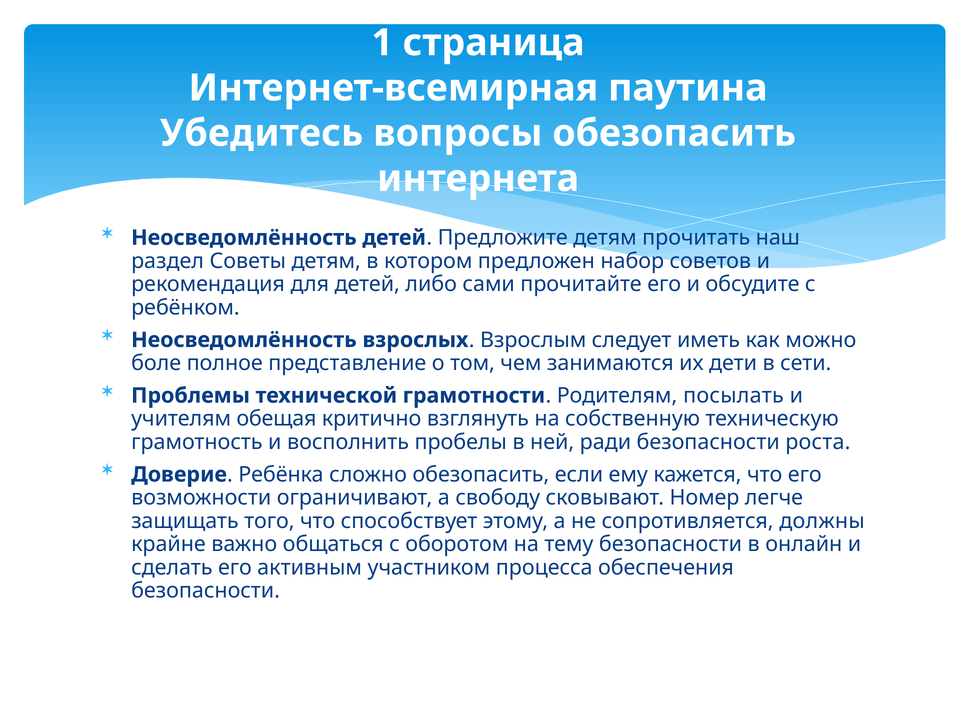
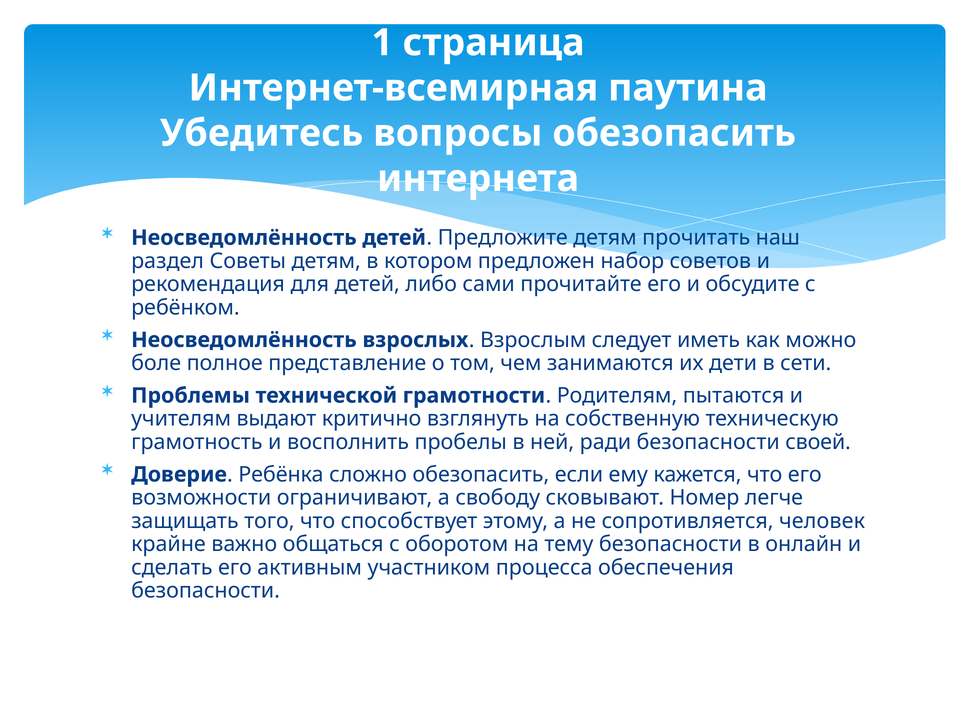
посылать: посылать -> пытаются (734, 395)
обещая: обещая -> выдают (276, 419)
роста: роста -> своей (818, 442)
должны: должны -> человек (822, 521)
